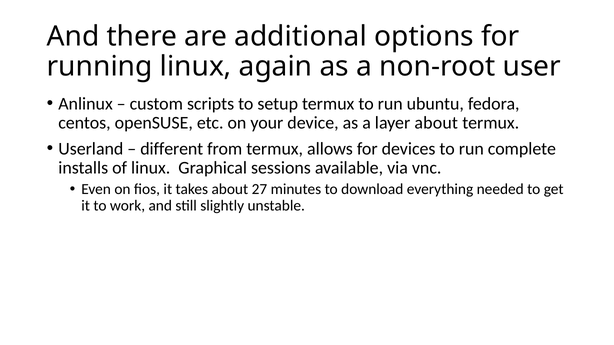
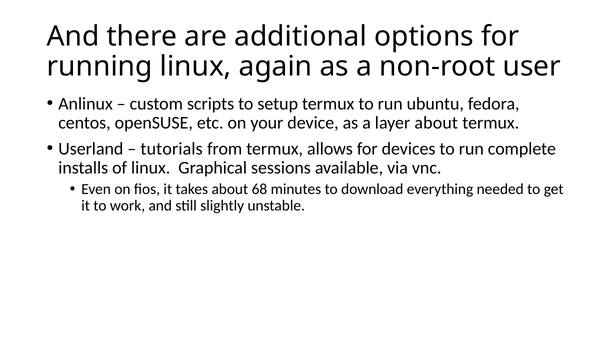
different: different -> tutorials (172, 149)
27: 27 -> 68 (259, 189)
